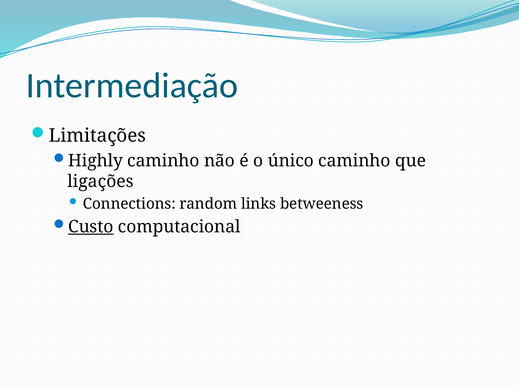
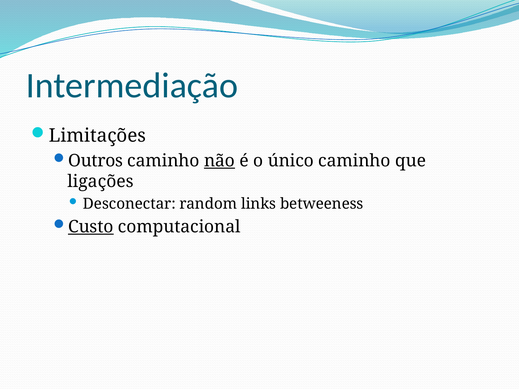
Highly: Highly -> Outros (96, 161)
não underline: none -> present (220, 161)
Connections: Connections -> Desconectar (129, 204)
